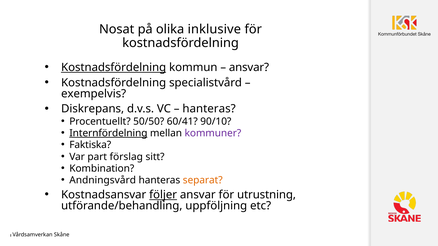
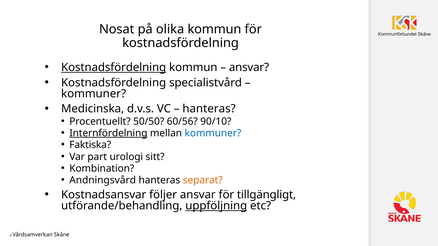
olika inklusive: inklusive -> kommun (214, 29)
exempelvis: exempelvis -> kommuner (94, 94)
Diskrepans: Diskrepans -> Medicinska (93, 109)
60/41: 60/41 -> 60/56 (182, 122)
kommuner colour: purple -> blue (213, 133)
förslag: förslag -> urologi (126, 157)
följer underline: present -> none (163, 195)
utrustning: utrustning -> tillgängligt (267, 195)
uppföljning underline: none -> present (216, 206)
